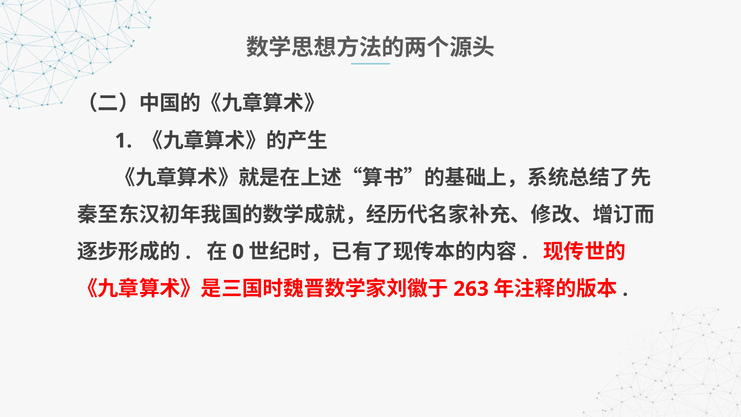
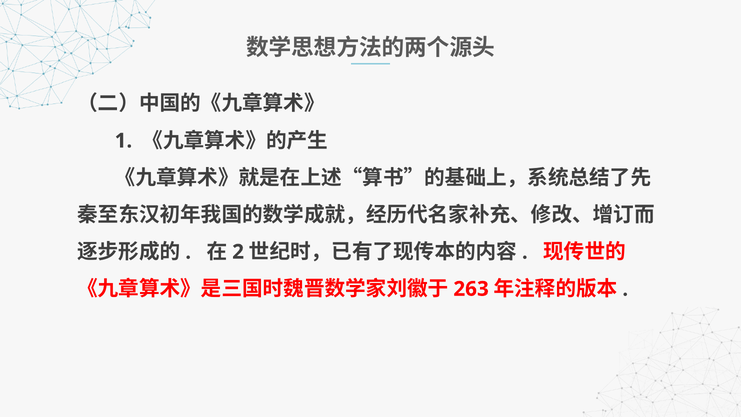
0: 0 -> 2 (238, 252)
